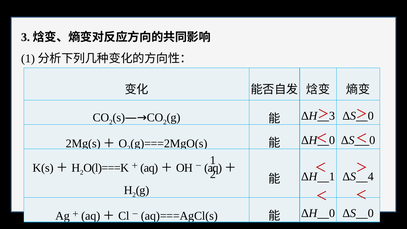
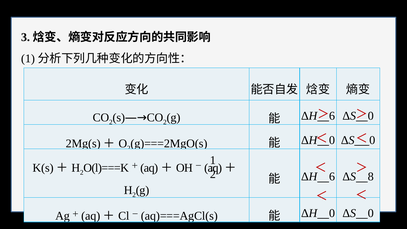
3: 3 -> 6 (332, 116)
1: 1 -> 6 (332, 177)
4: 4 -> 8 (371, 177)
